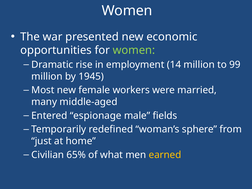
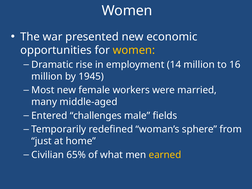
women colour: light green -> yellow (134, 50)
99: 99 -> 16 (235, 65)
espionage: espionage -> challenges (96, 116)
